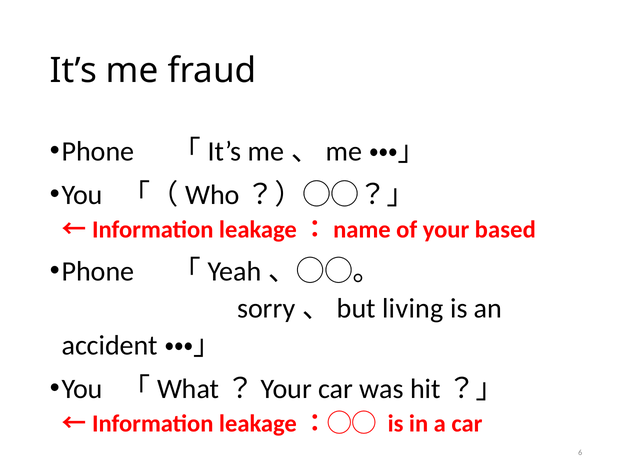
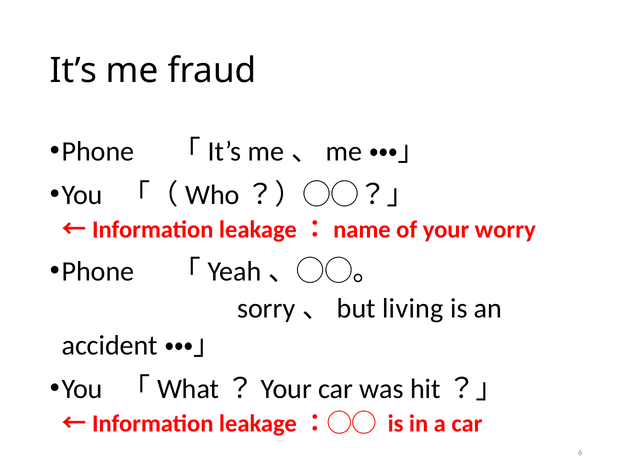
based: based -> worry (505, 229)
